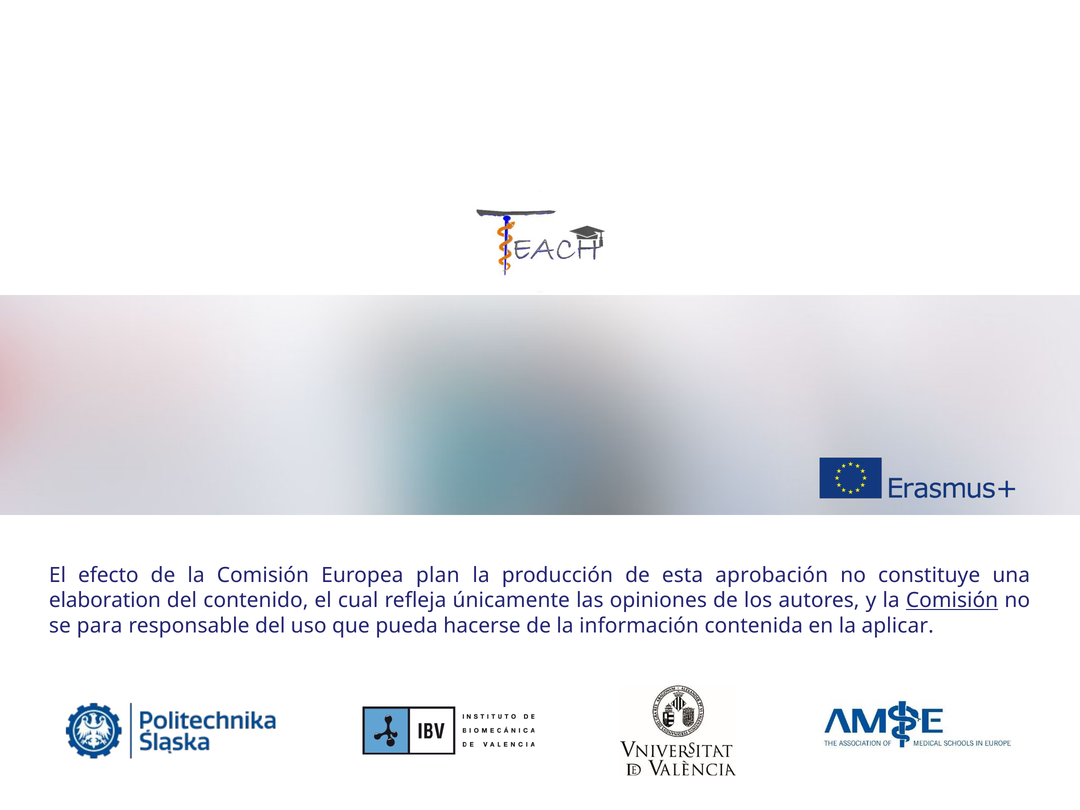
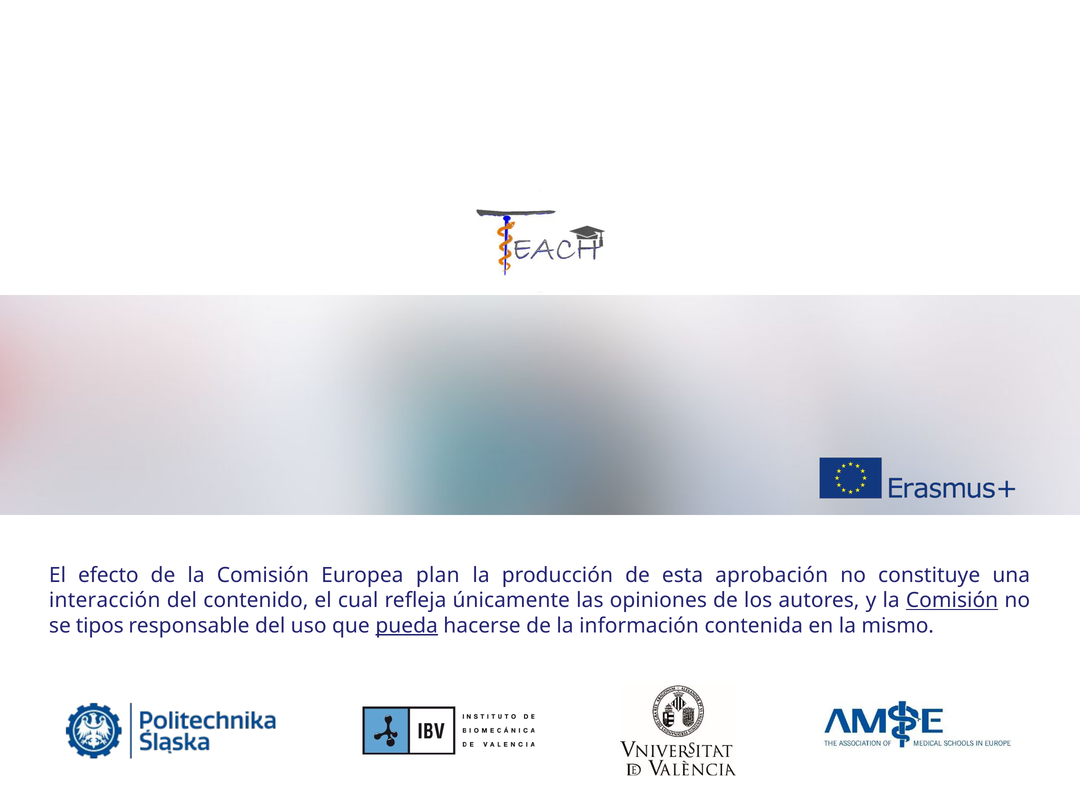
elaboration: elaboration -> interacción (105, 601)
para: para -> tipos (100, 626)
pueda underline: none -> present (407, 626)
aplicar: aplicar -> mismo (898, 626)
